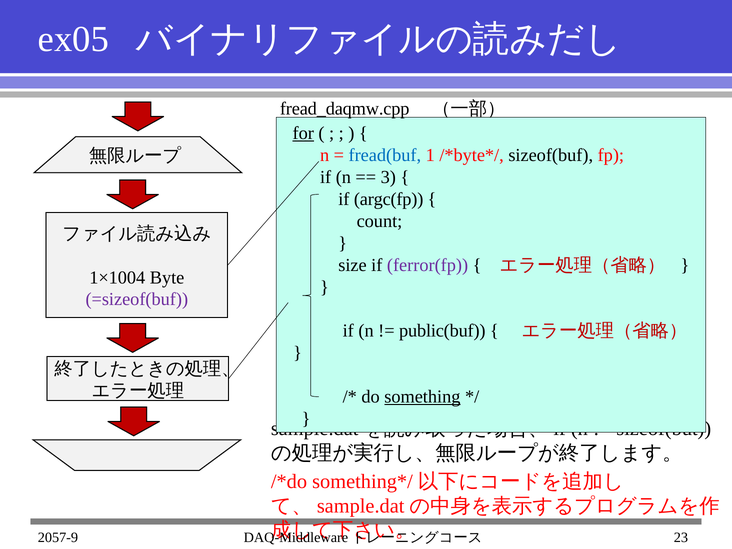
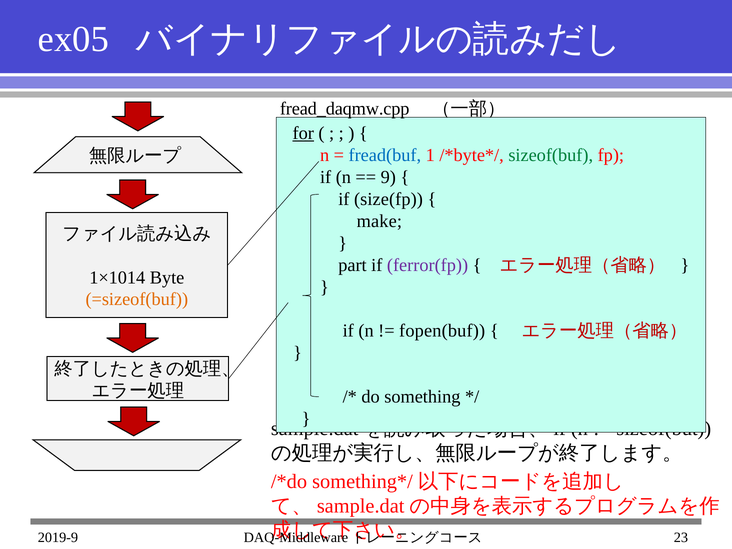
sizeof(buf colour: black -> green (551, 155)
3: 3 -> 9 (388, 177)
argc(fp: argc(fp -> size(fp (388, 199)
count: count -> make (379, 221)
size: size -> part (353, 265)
1×1004: 1×1004 -> 1×1014 (117, 277)
=sizeof(buf colour: purple -> orange (137, 299)
public(buf: public(buf -> fopen(buf (442, 331)
something underline: present -> none (422, 397)
2057-9: 2057-9 -> 2019-9 (58, 538)
